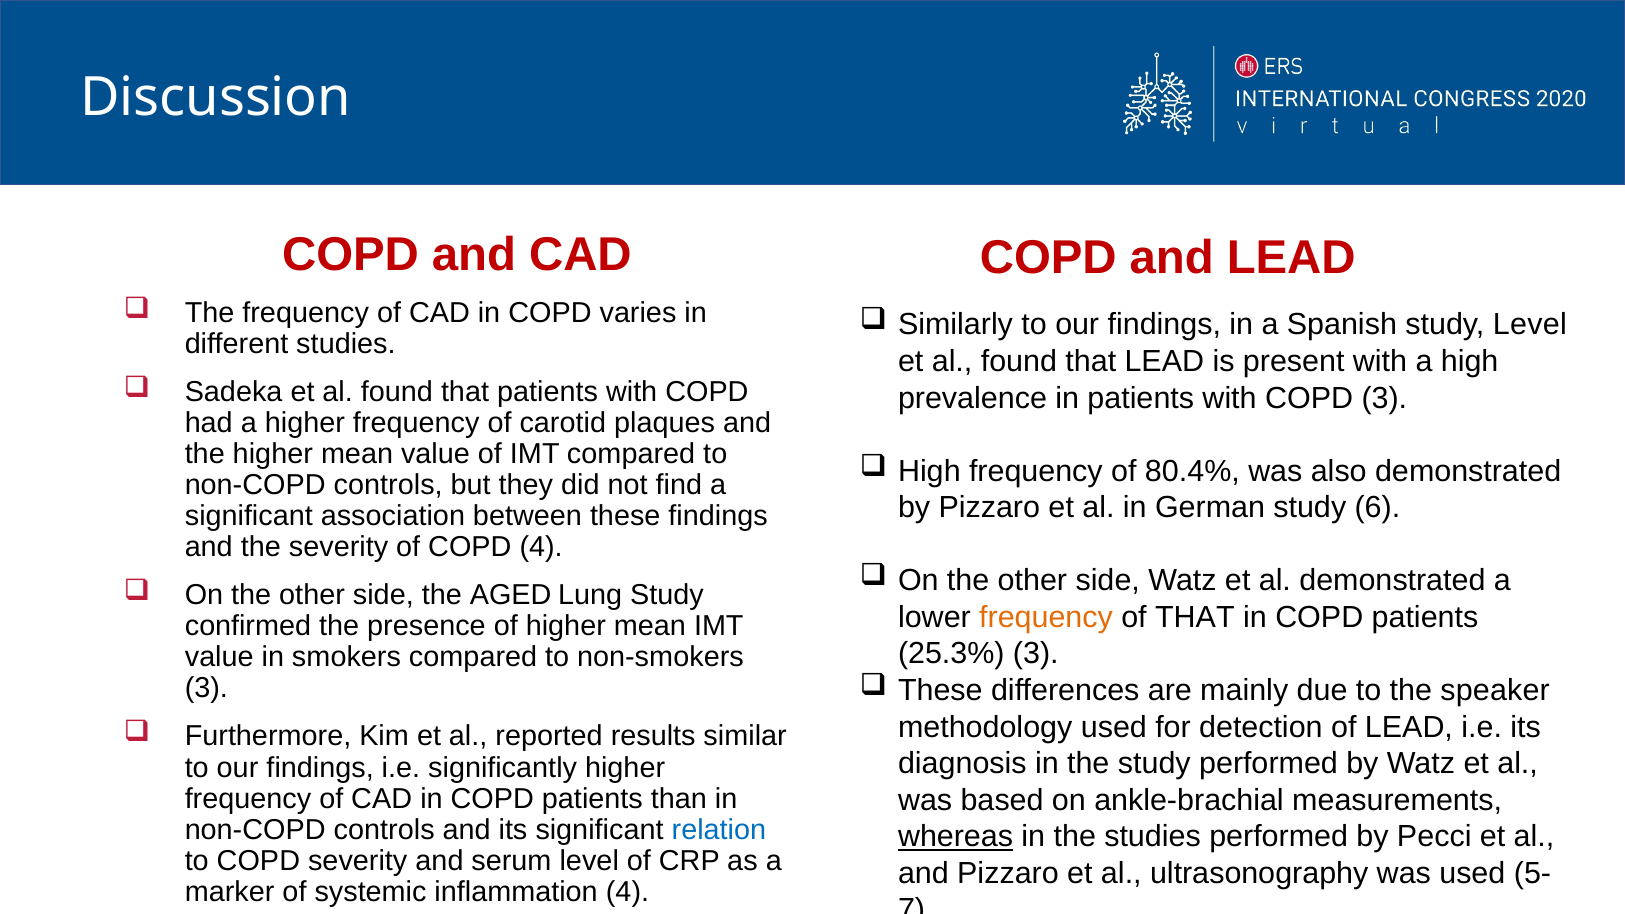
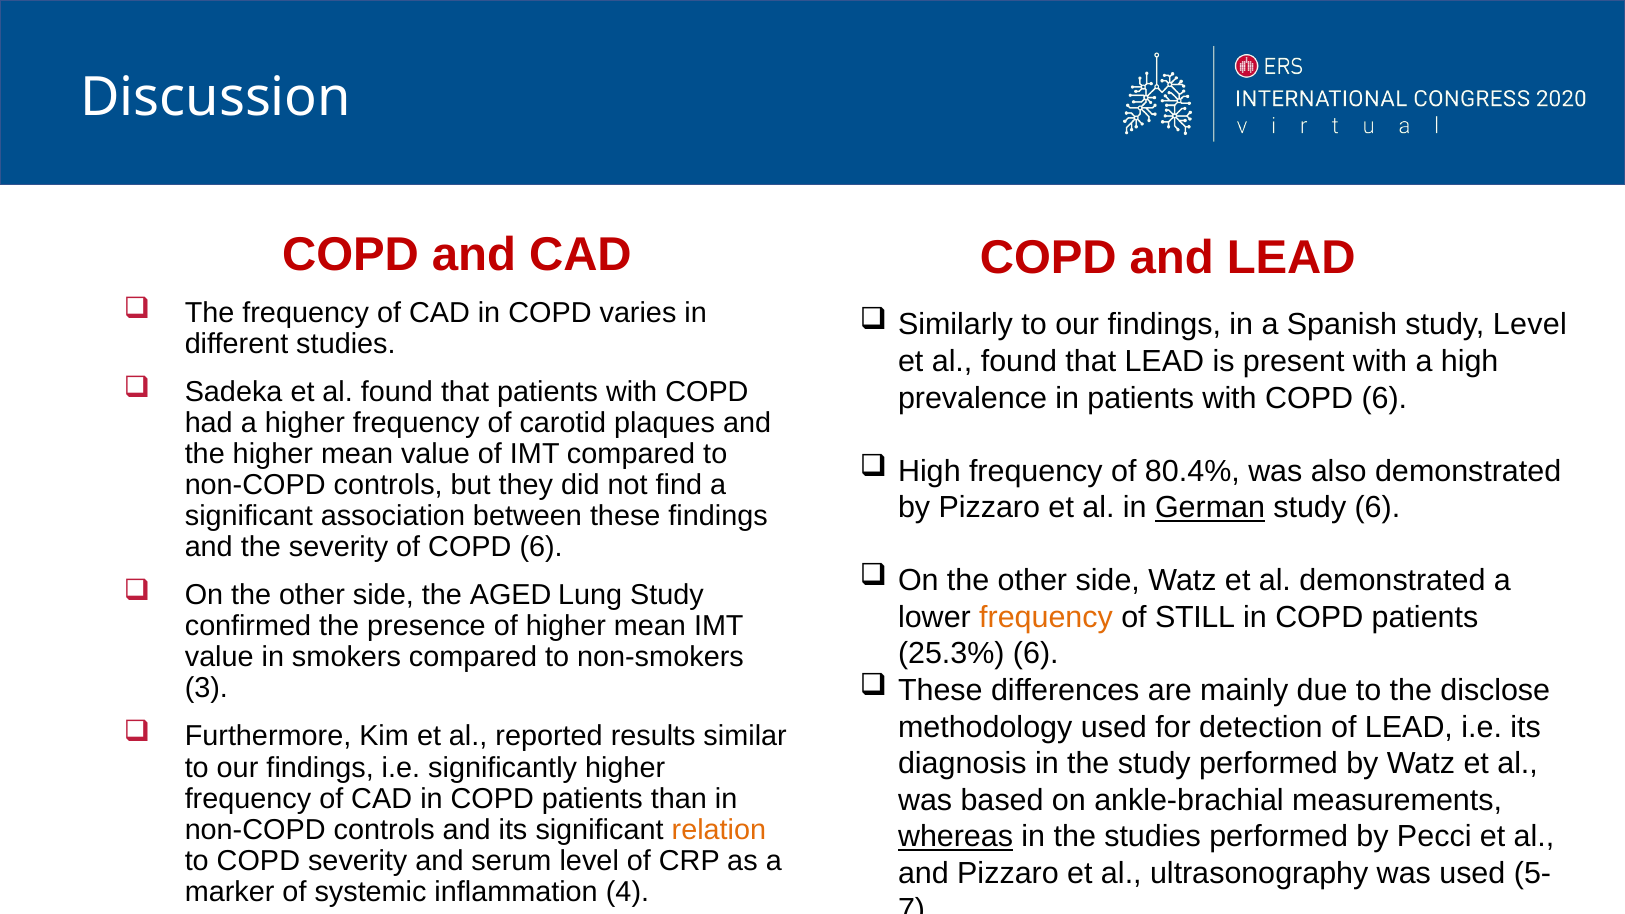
with COPD 3: 3 -> 6 (1384, 398)
German underline: none -> present (1210, 508)
of COPD 4: 4 -> 6 (541, 547)
of THAT: THAT -> STILL (1195, 617)
25.3% 3: 3 -> 6 (1036, 654)
speaker: speaker -> disclose (1495, 690)
relation colour: blue -> orange (719, 830)
